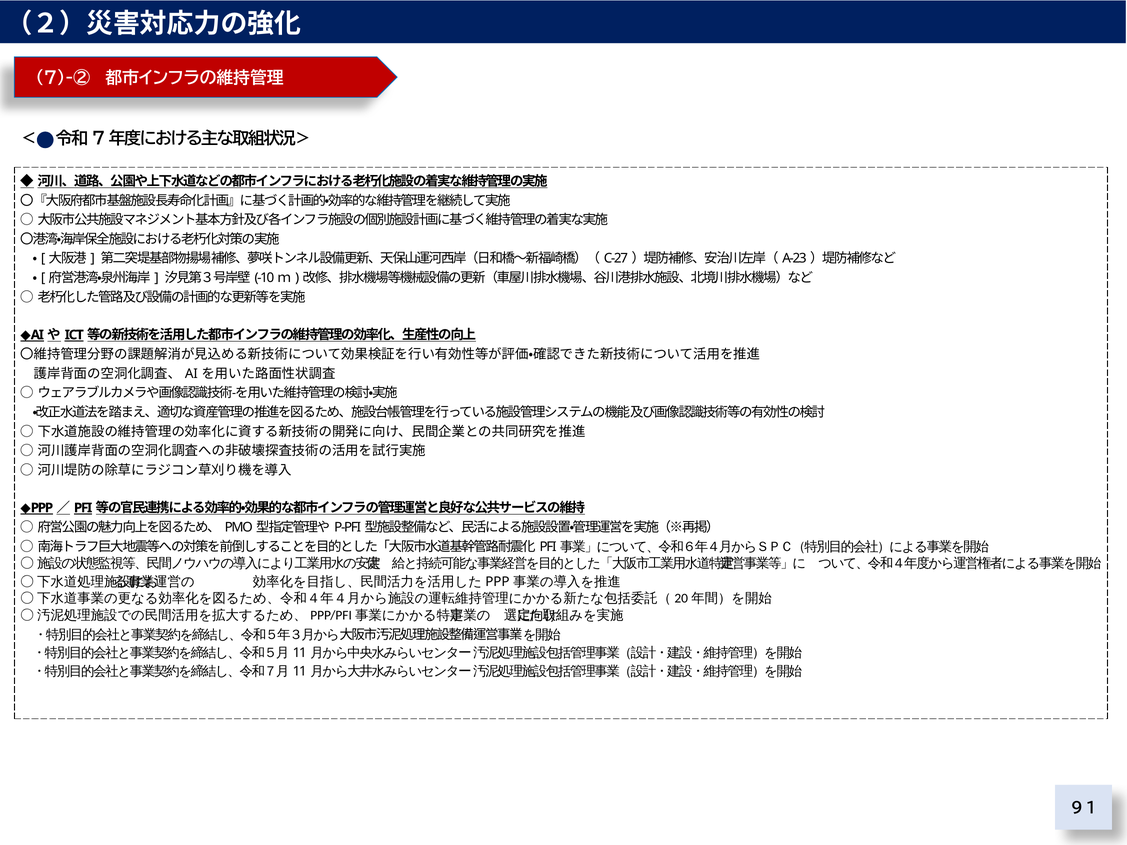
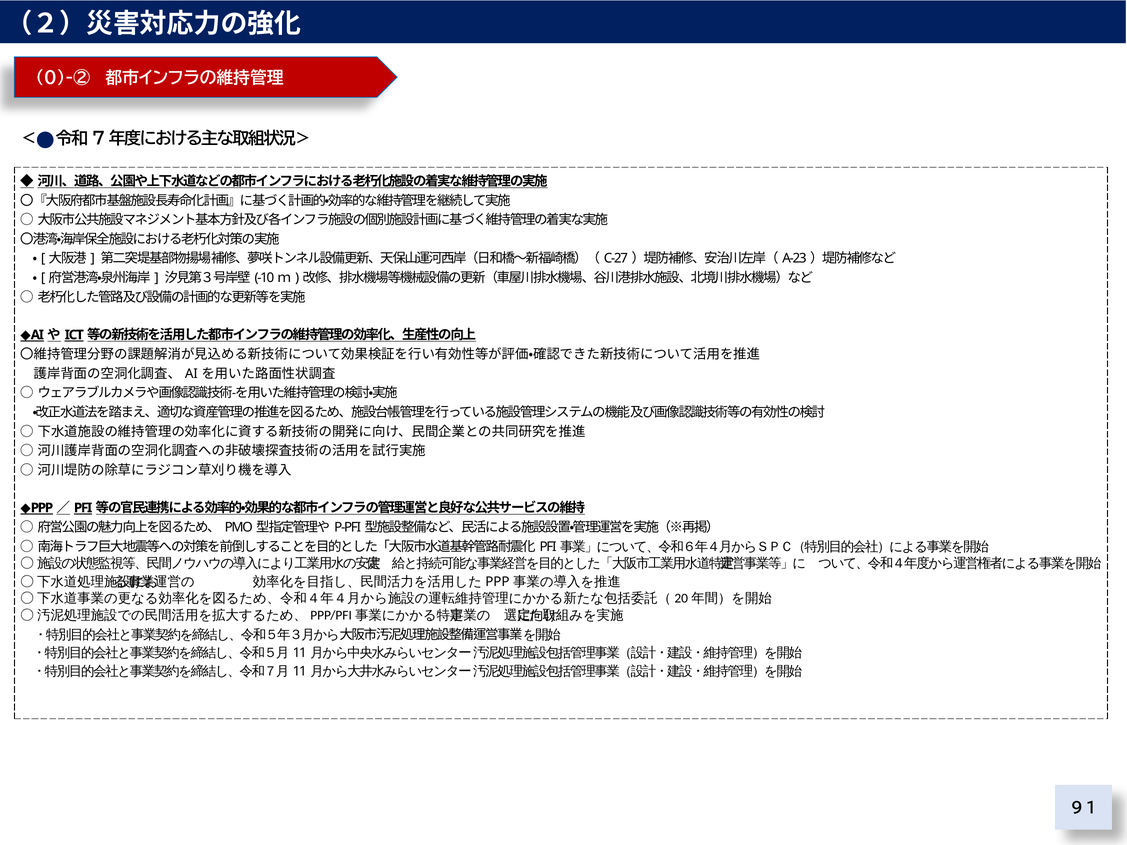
7)-②: 7)-② -> 0)-② (63, 78)
